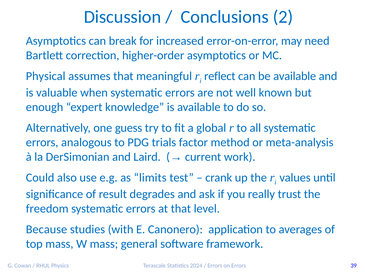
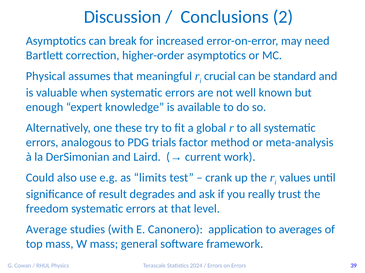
reflect: reflect -> crucial (220, 76)
be available: available -> standard (295, 76)
guess: guess -> these (129, 128)
Because: Because -> Average (46, 230)
